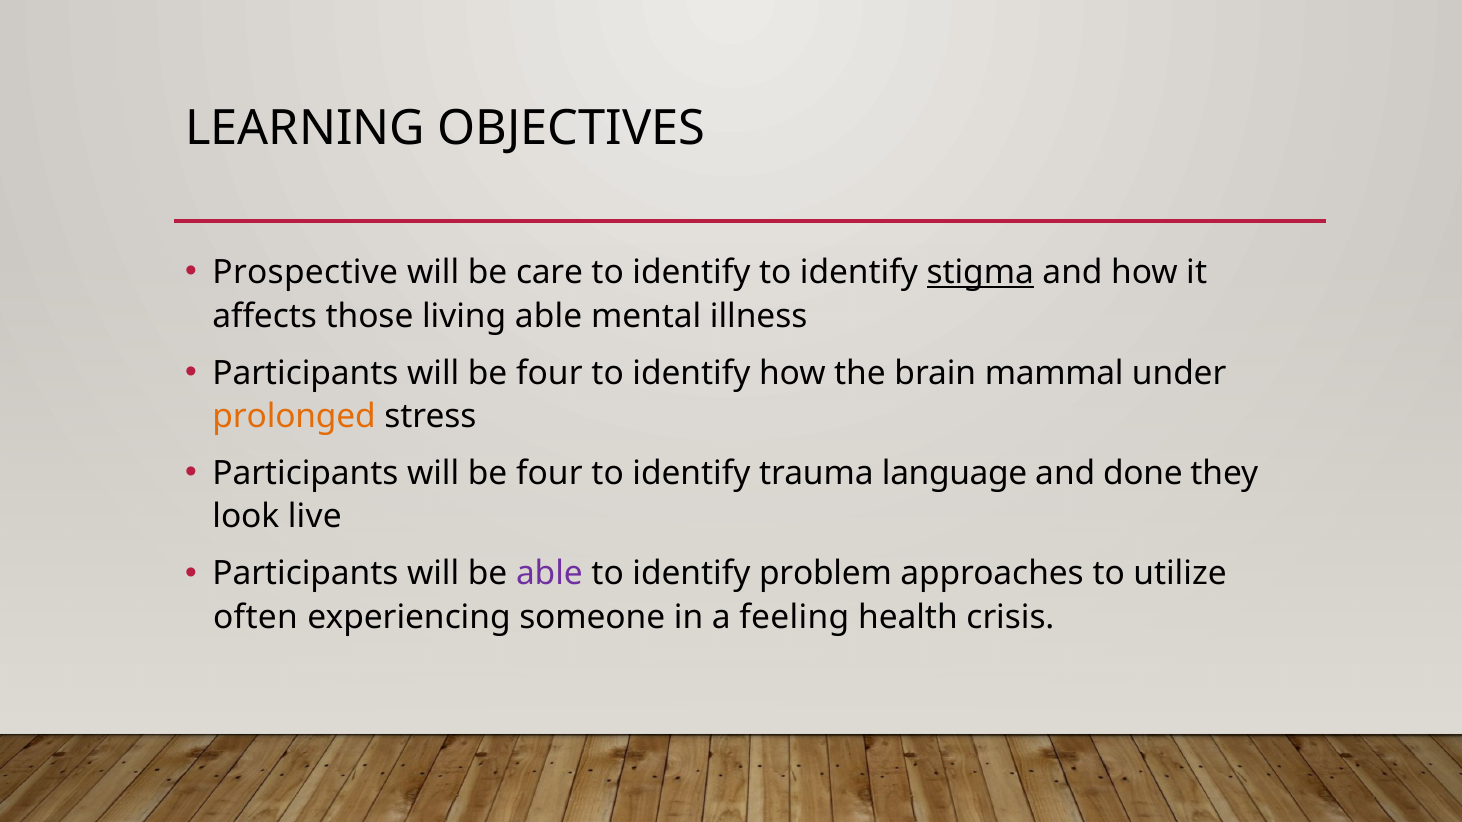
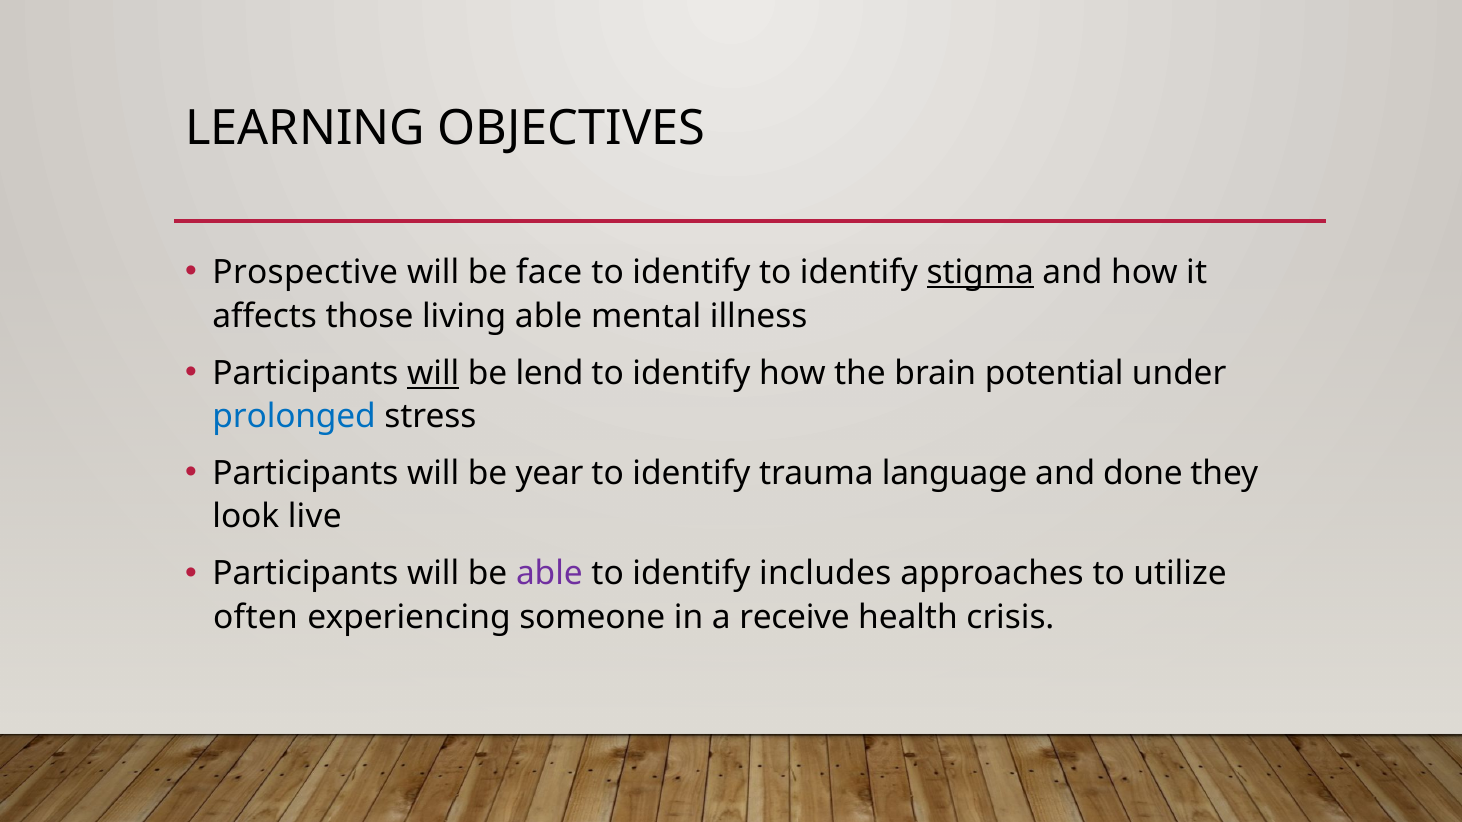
care: care -> face (549, 273)
will underline: none -> present (433, 373)
four: four -> lend (550, 373)
mammal: mammal -> potential (1054, 373)
prolonged colour: orange -> blue (294, 417)
four: four -> year (550, 474)
problem: problem -> includes (825, 574)
feeling: feeling -> receive (795, 618)
